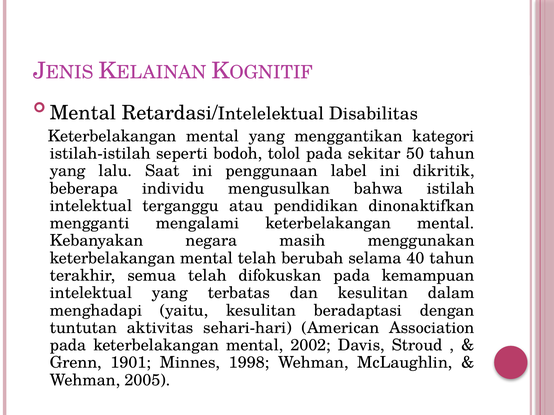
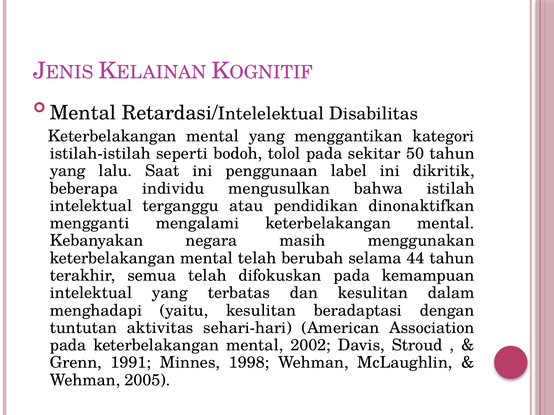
40: 40 -> 44 (415, 258)
1901: 1901 -> 1991 (131, 363)
